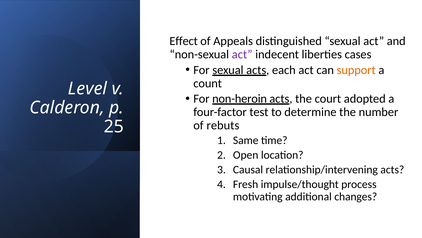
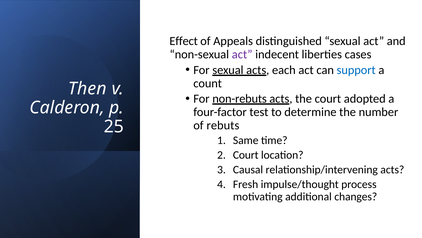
support colour: orange -> blue (356, 70)
Level: Level -> Then (88, 88)
non-heroin: non-heroin -> non-rebuts (240, 99)
Open: Open -> Court (246, 155)
